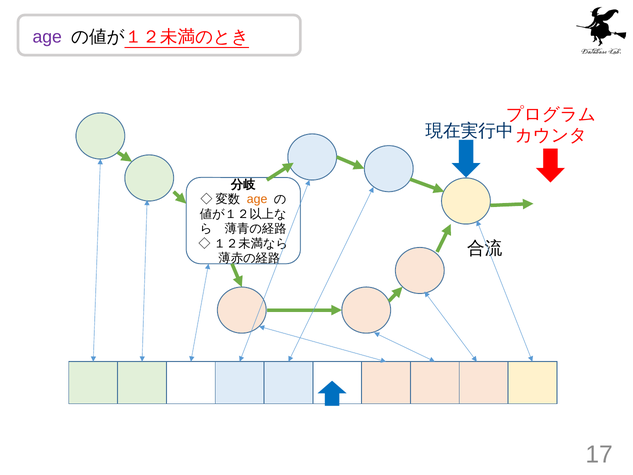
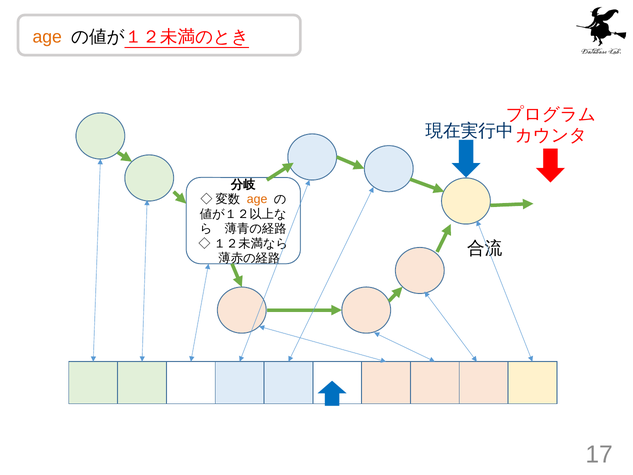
age colour: purple -> orange (47, 37)
